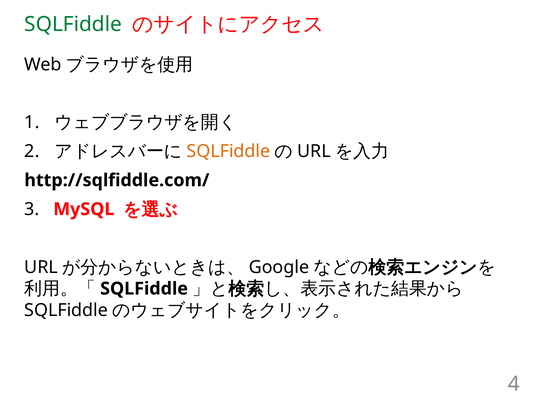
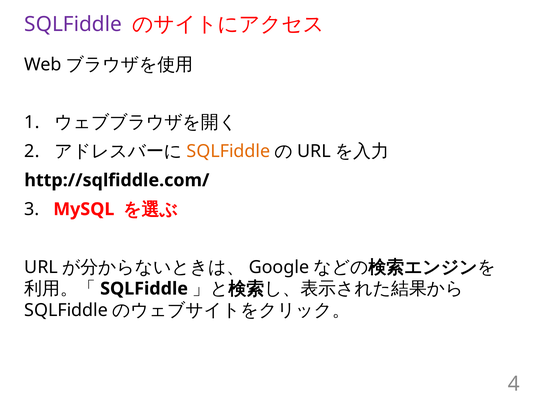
SQLFiddle colour: green -> purple (73, 24)
